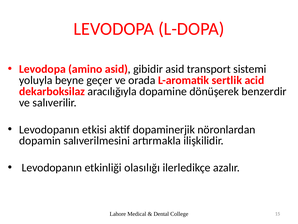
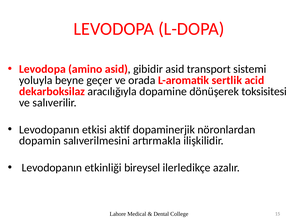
benzerdir: benzerdir -> toksisitesi (264, 91)
olasılığı: olasılığı -> bireysel (142, 167)
